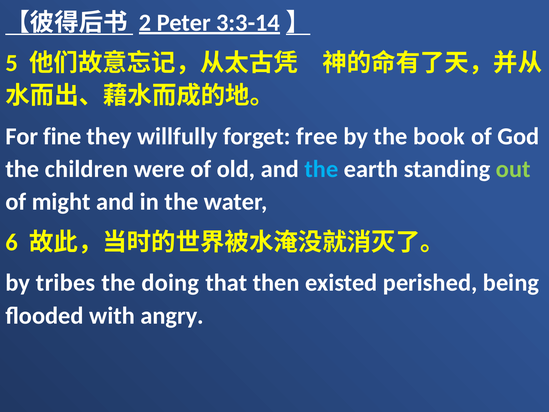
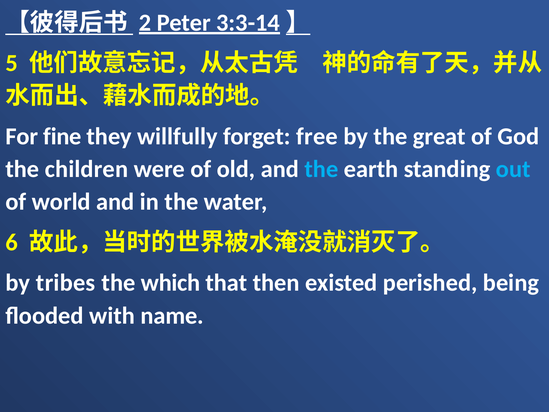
book: book -> great (439, 136)
out colour: light green -> light blue (513, 169)
might: might -> world (61, 202)
doing: doing -> which (171, 283)
angry: angry -> name (172, 315)
